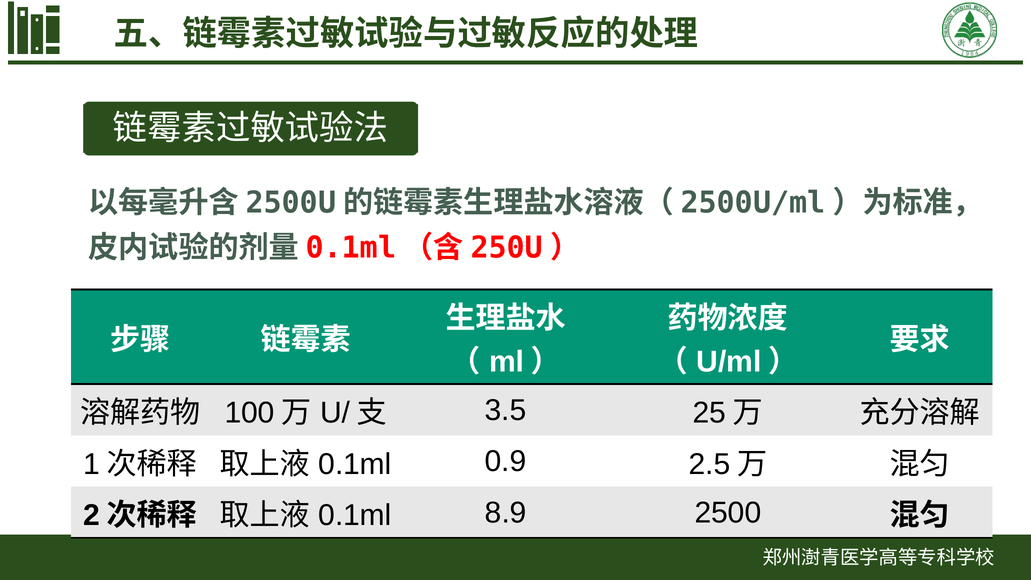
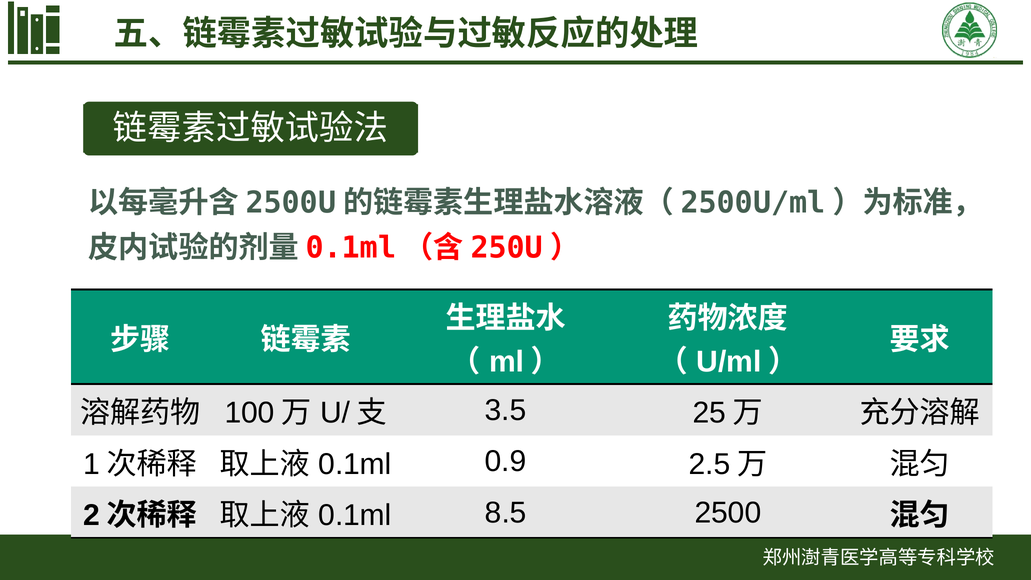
8.9: 8.9 -> 8.5 (506, 513)
